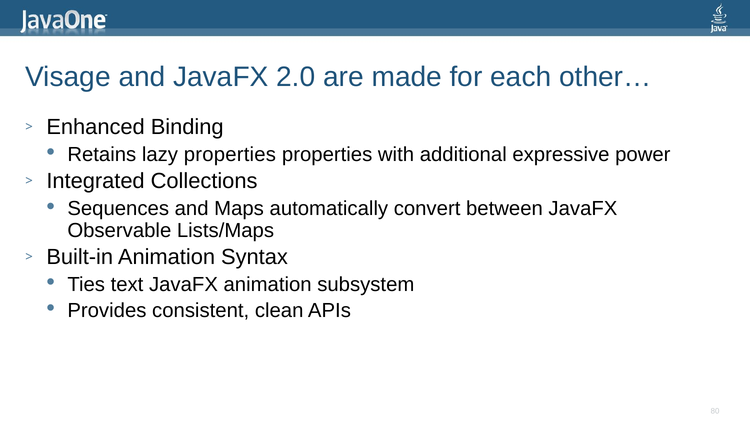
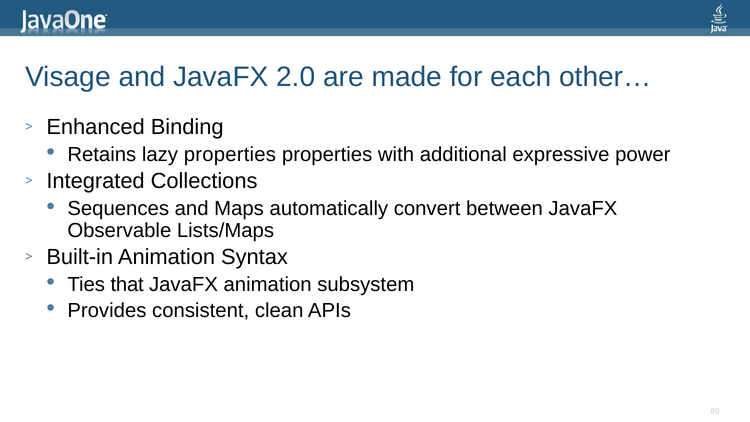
text: text -> that (127, 284)
